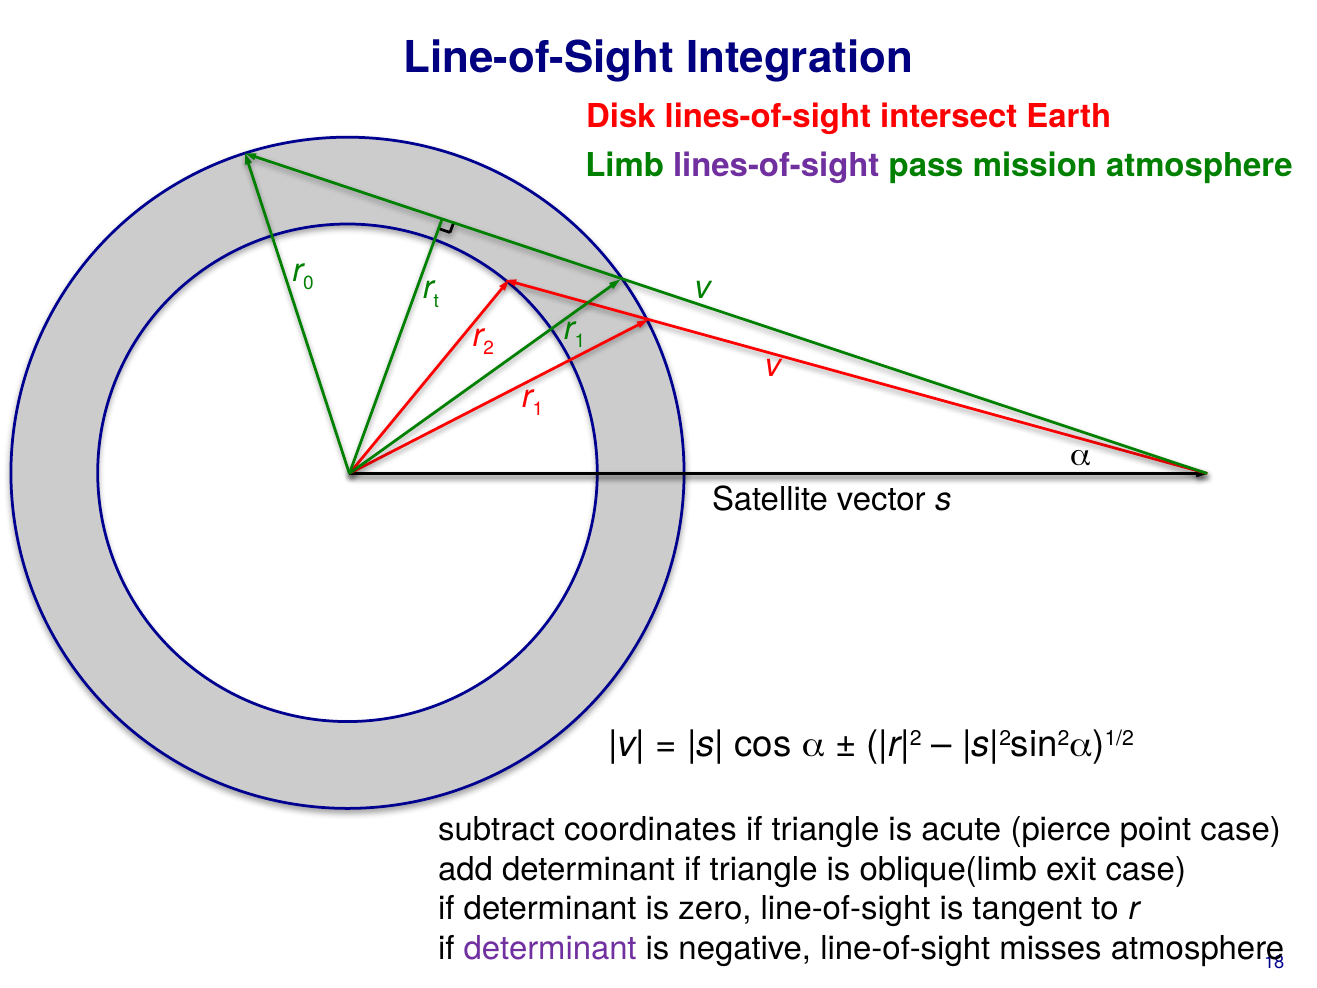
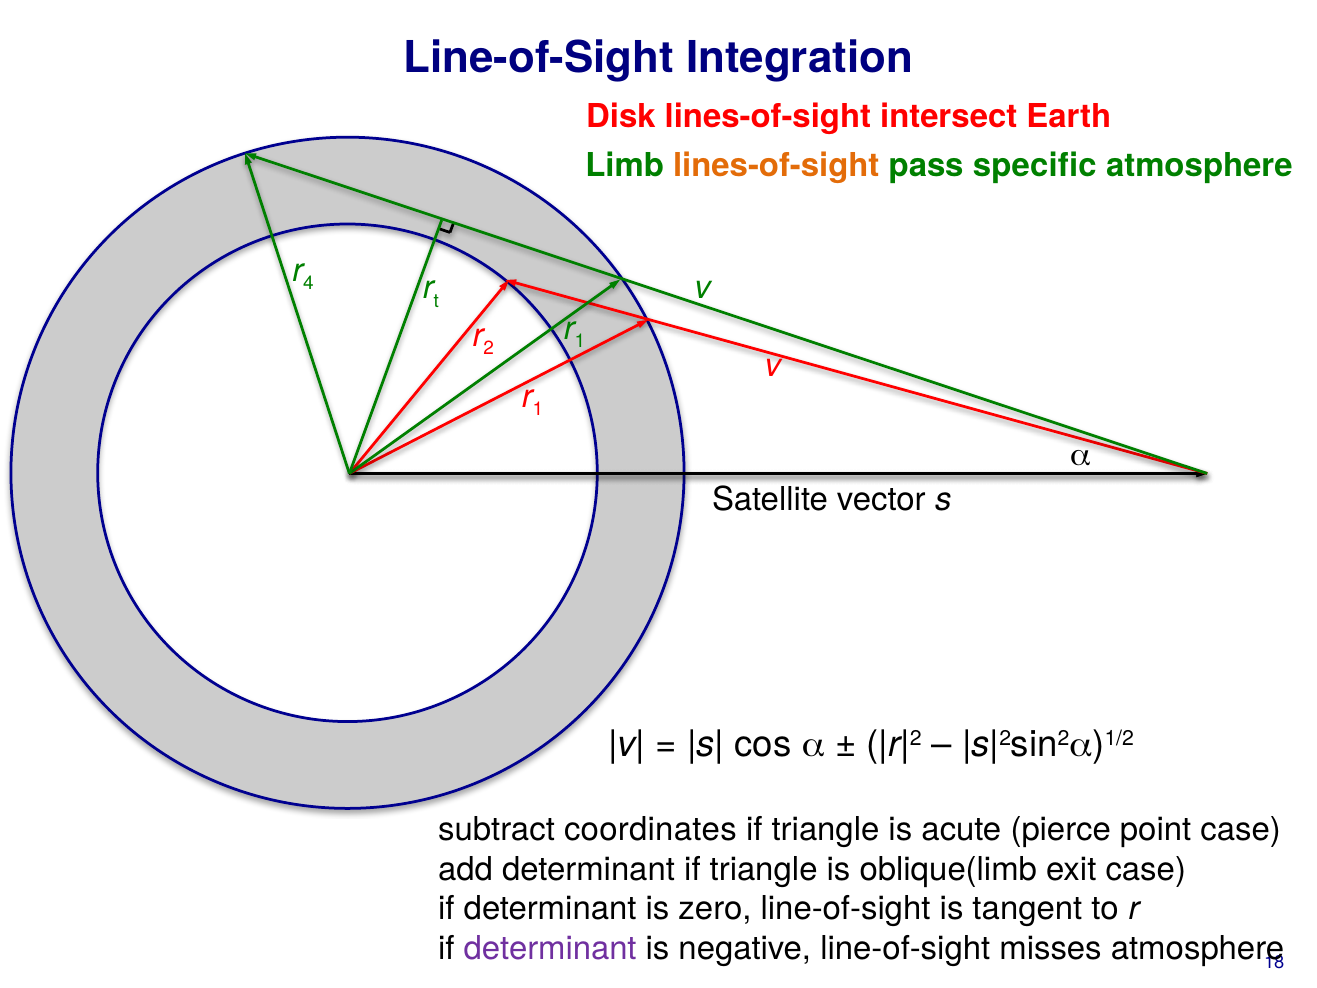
lines-of-sight colour: purple -> orange (776, 166)
mission: mission -> specific (1035, 166)
0: 0 -> 4 (308, 283)
